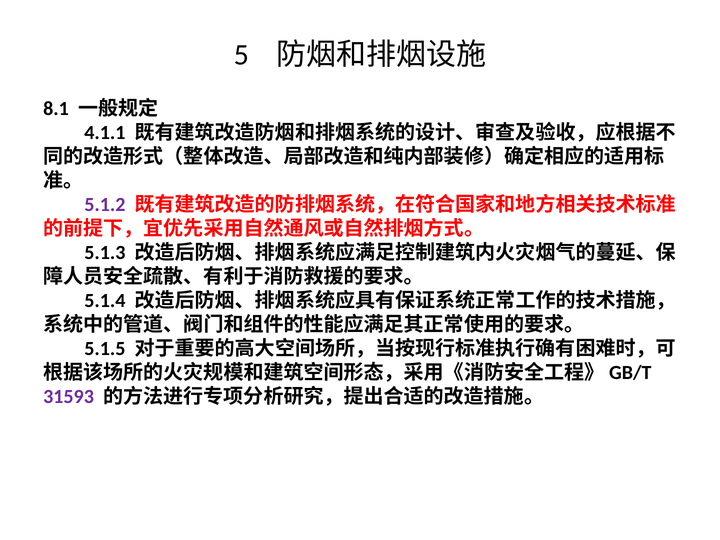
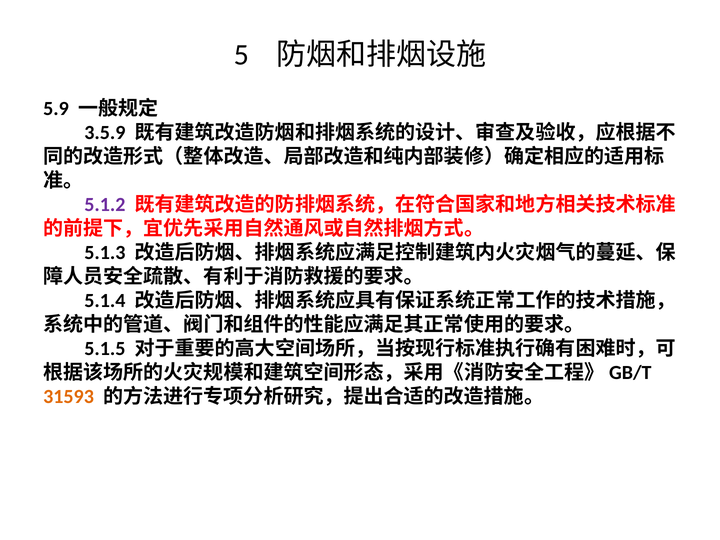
8.1: 8.1 -> 5.9 (56, 109)
4.1.1: 4.1.1 -> 3.5.9 (105, 133)
31593 colour: purple -> orange (69, 397)
